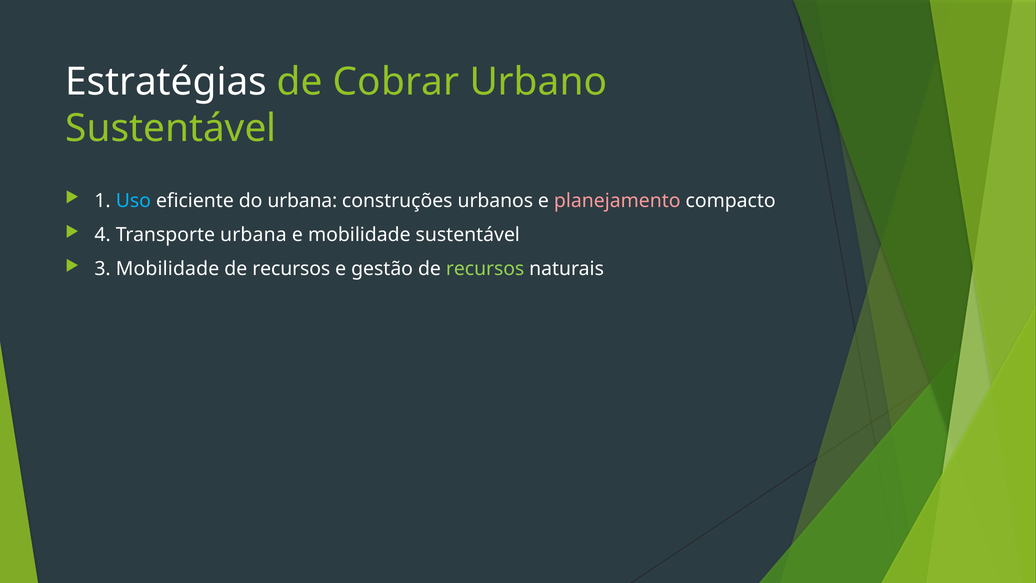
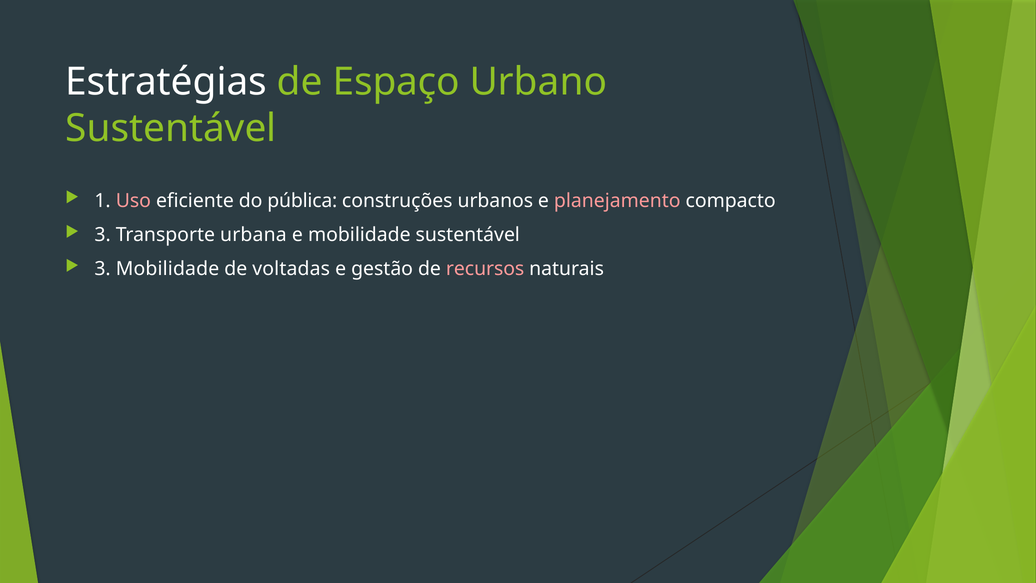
Cobrar: Cobrar -> Espaço (396, 82)
Uso colour: light blue -> pink (133, 201)
do urbana: urbana -> pública (302, 201)
4: 4 -> 3 (103, 235)
recursos: recursos -> voltadas (291, 269)
recursos colour: light green -> pink (485, 269)
